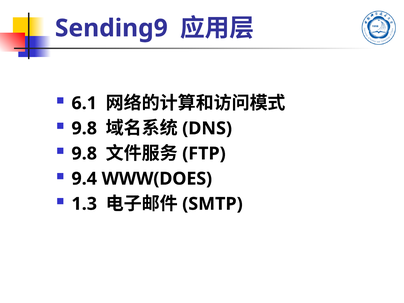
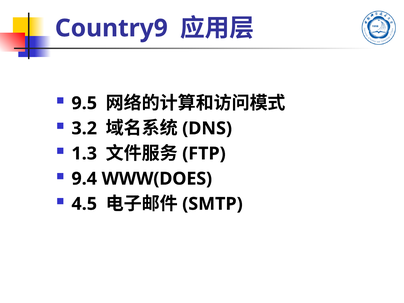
Sending9: Sending9 -> Country9 (111, 28)
6.1: 6.1 -> 9.5 (84, 103)
9.8: 9.8 -> 3.2 (84, 128)
9.8: 9.8 -> 1.3 (84, 154)
1.3: 1.3 -> 4.5 (84, 204)
